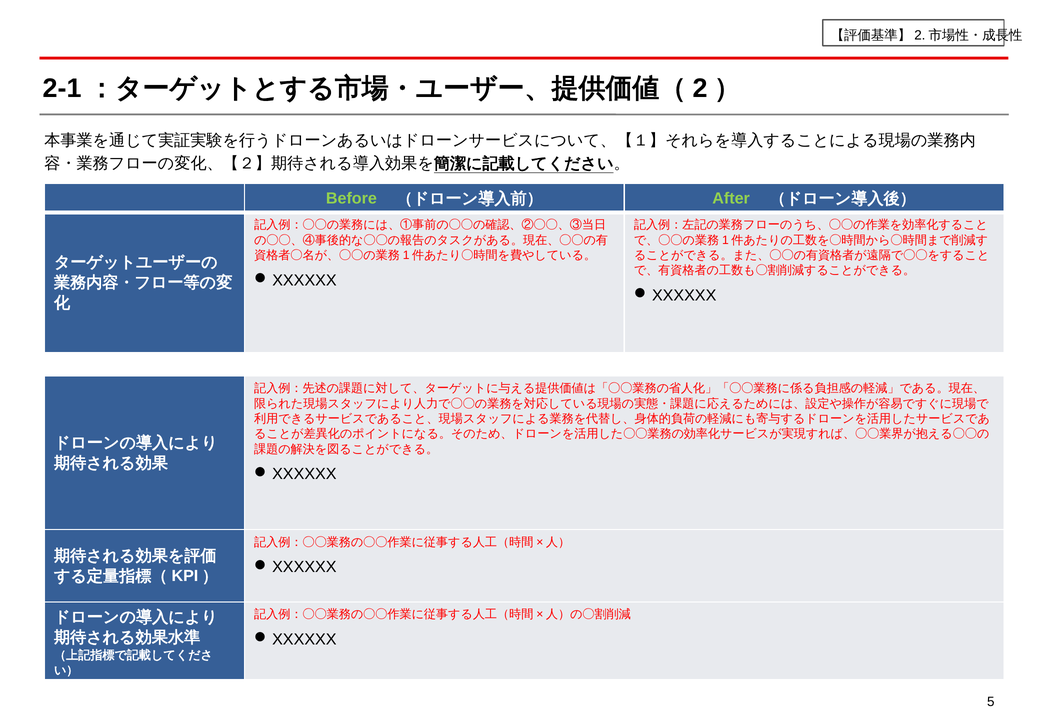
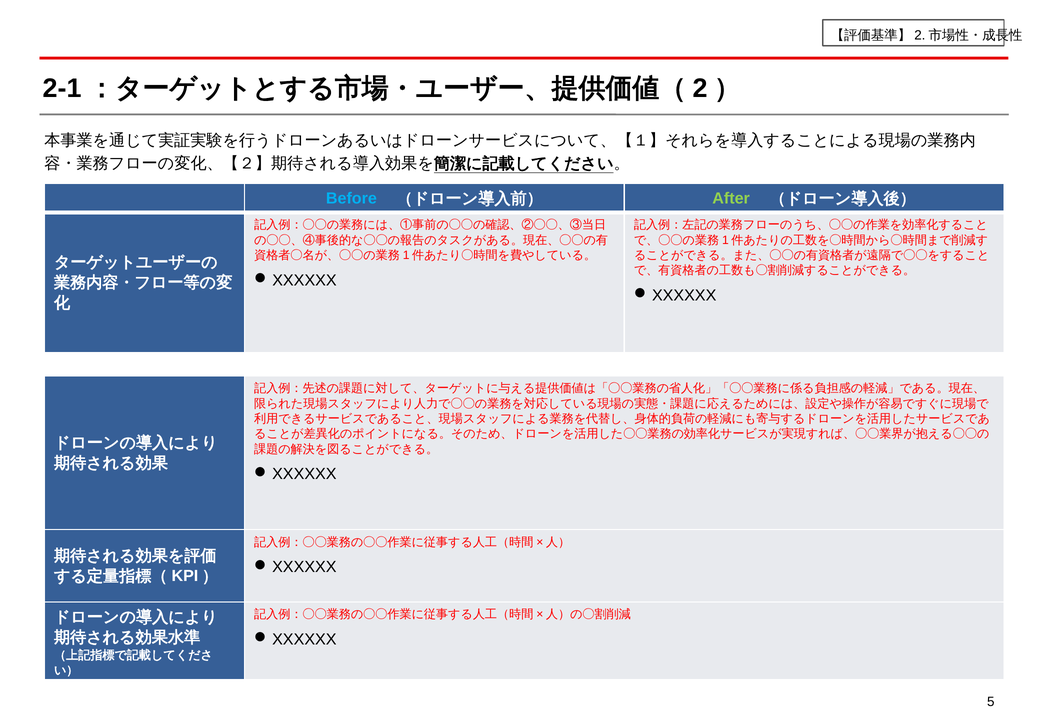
Before colour: light green -> light blue (351, 199)
